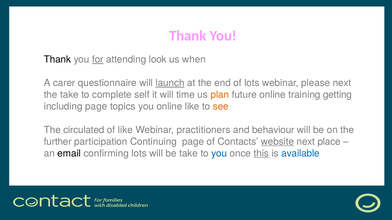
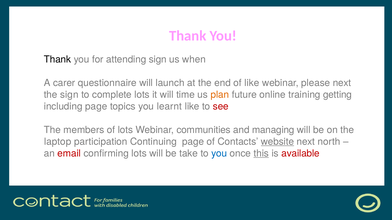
for underline: present -> none (98, 60)
attending look: look -> sign (158, 60)
launch underline: present -> none (170, 83)
of lots: lots -> like (252, 83)
the take: take -> sign (69, 95)
complete self: self -> lots (142, 95)
you online: online -> learnt (169, 107)
see colour: orange -> red (221, 107)
circulated: circulated -> members (84, 130)
of like: like -> lots (125, 130)
practitioners: practitioners -> communities (204, 130)
behaviour: behaviour -> managing (273, 130)
further: further -> laptop (58, 142)
place: place -> north (329, 142)
email colour: black -> red (69, 154)
available colour: blue -> red (301, 154)
